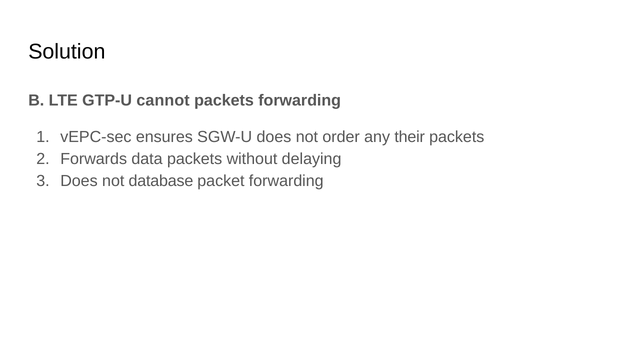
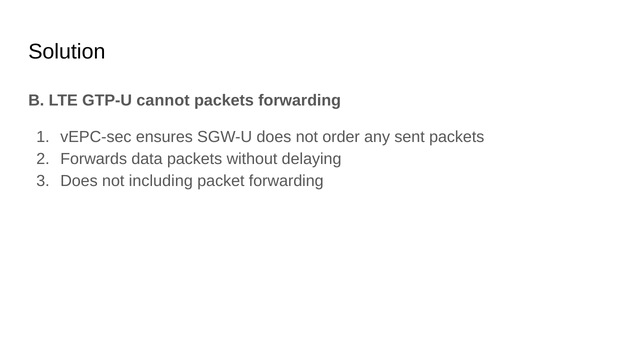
their: their -> sent (410, 137)
database: database -> including (161, 181)
